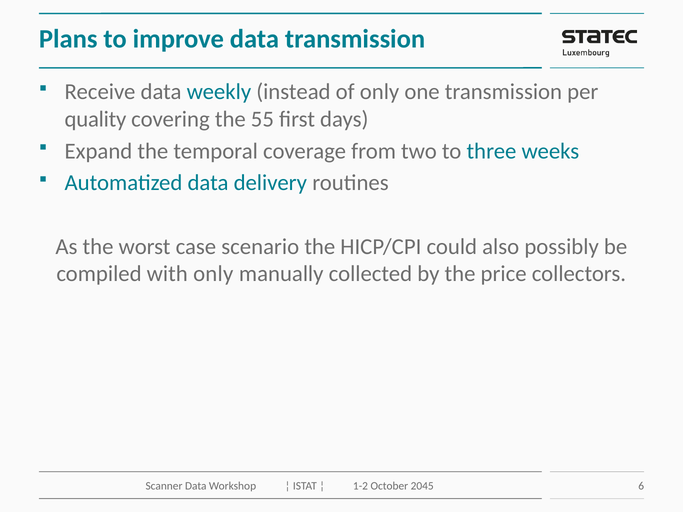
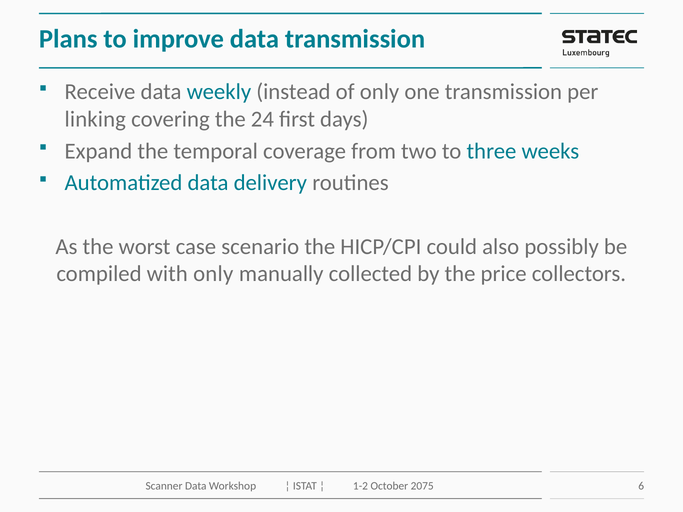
quality: quality -> linking (95, 119)
55: 55 -> 24 (262, 119)
2045: 2045 -> 2075 (422, 486)
